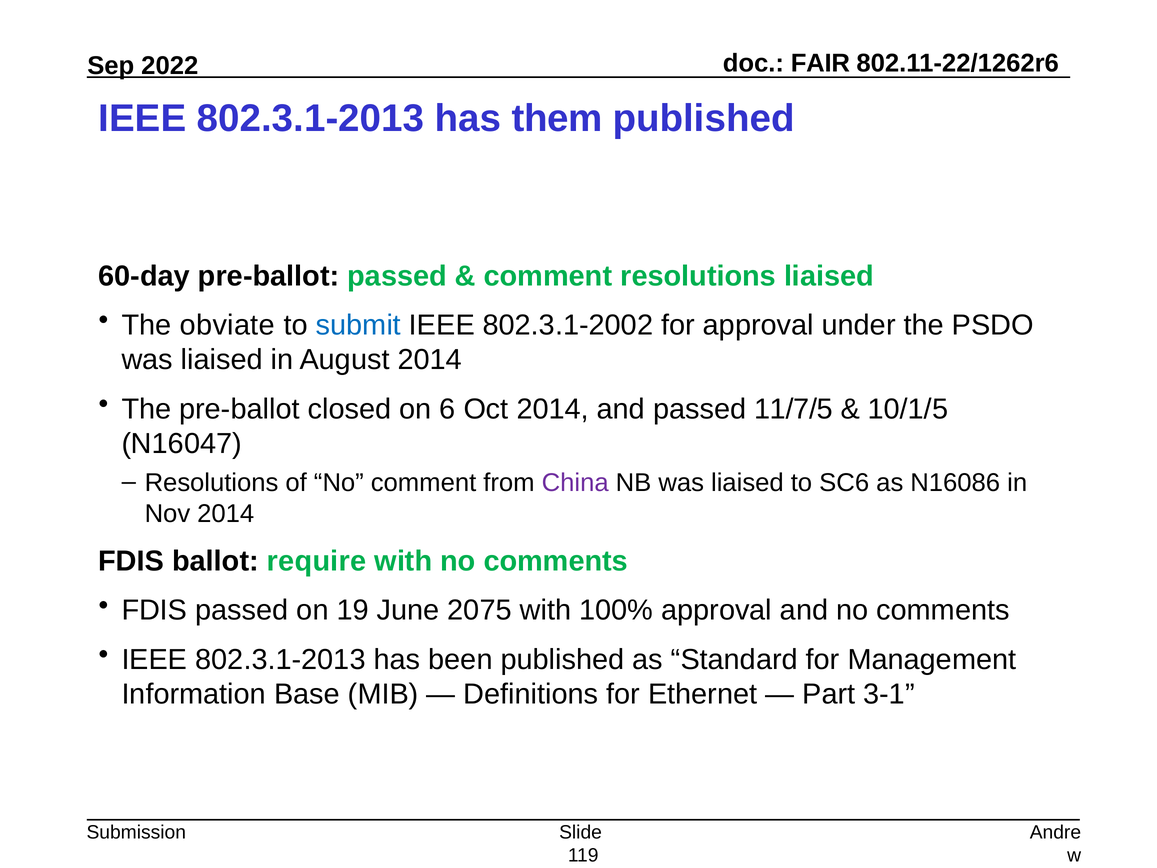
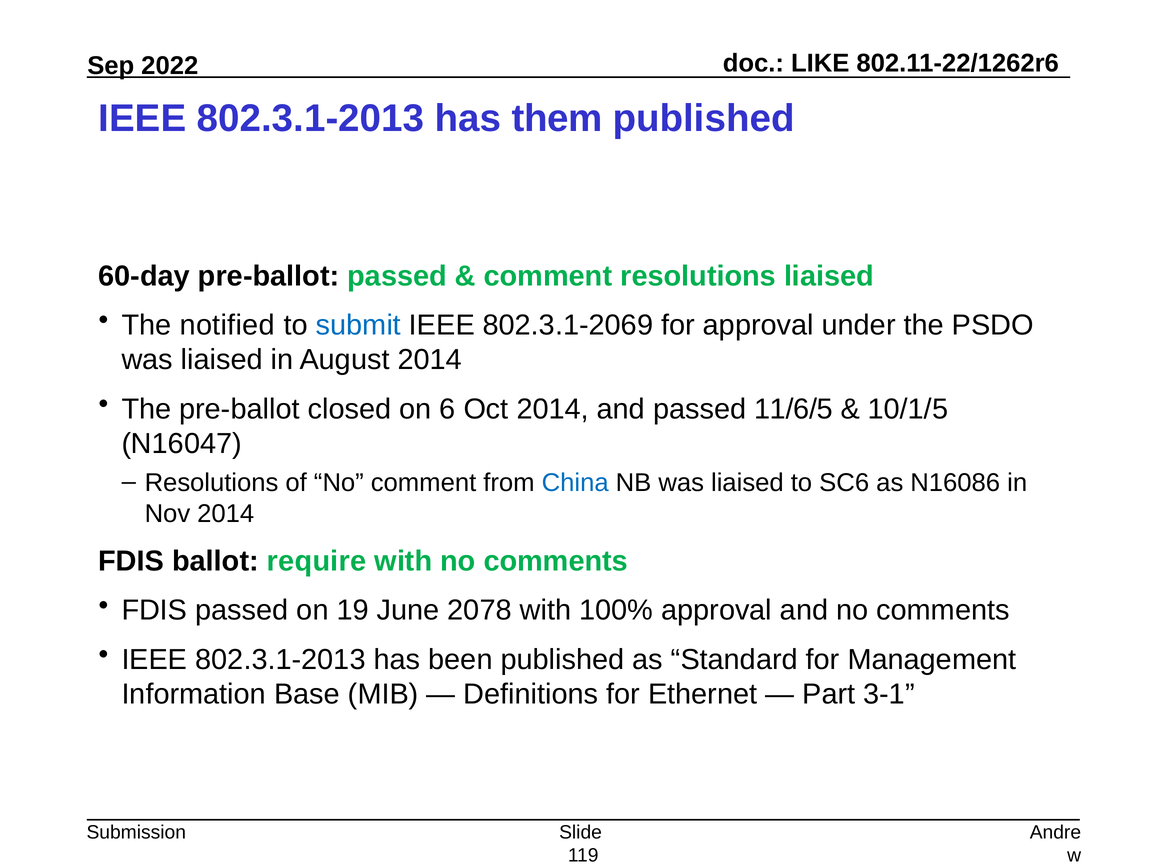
FAIR: FAIR -> LIKE (820, 63)
obviate: obviate -> notified (227, 325)
802.3.1-2002: 802.3.1-2002 -> 802.3.1-2069 (568, 325)
11/7/5: 11/7/5 -> 11/6/5 (793, 409)
China colour: purple -> blue (575, 483)
2075: 2075 -> 2078 (480, 610)
